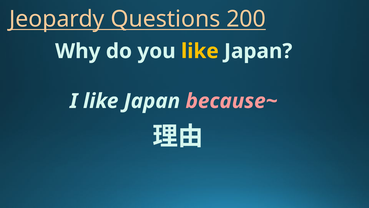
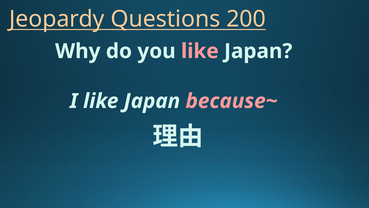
like colour: yellow -> pink (200, 51)
